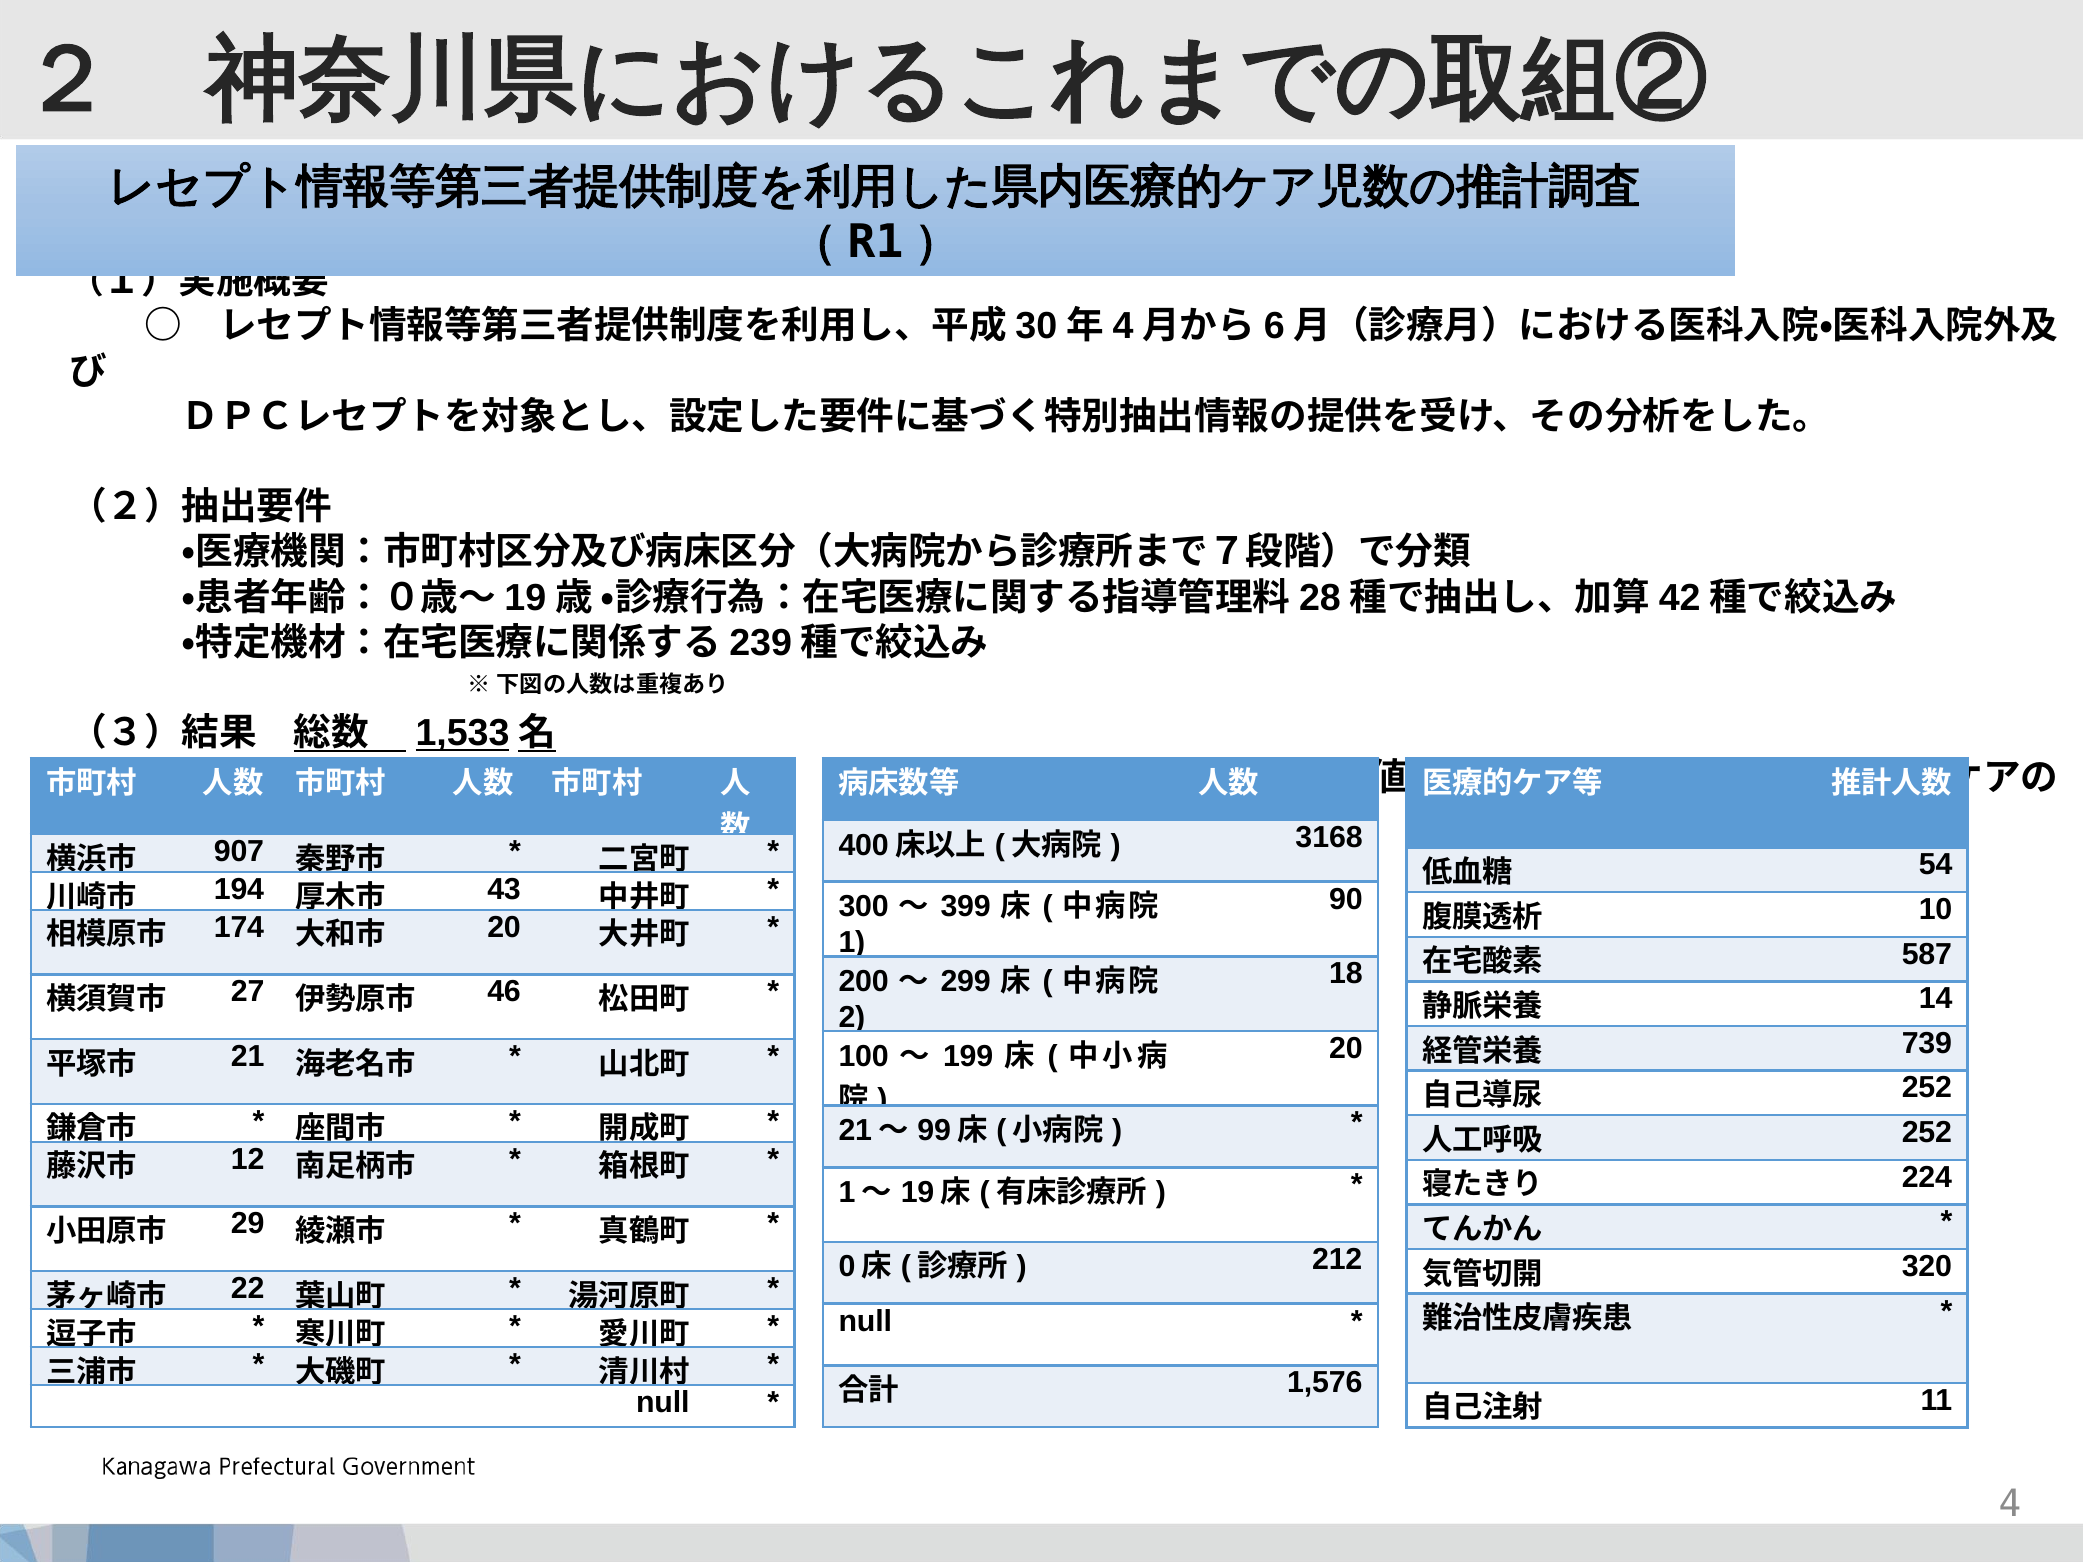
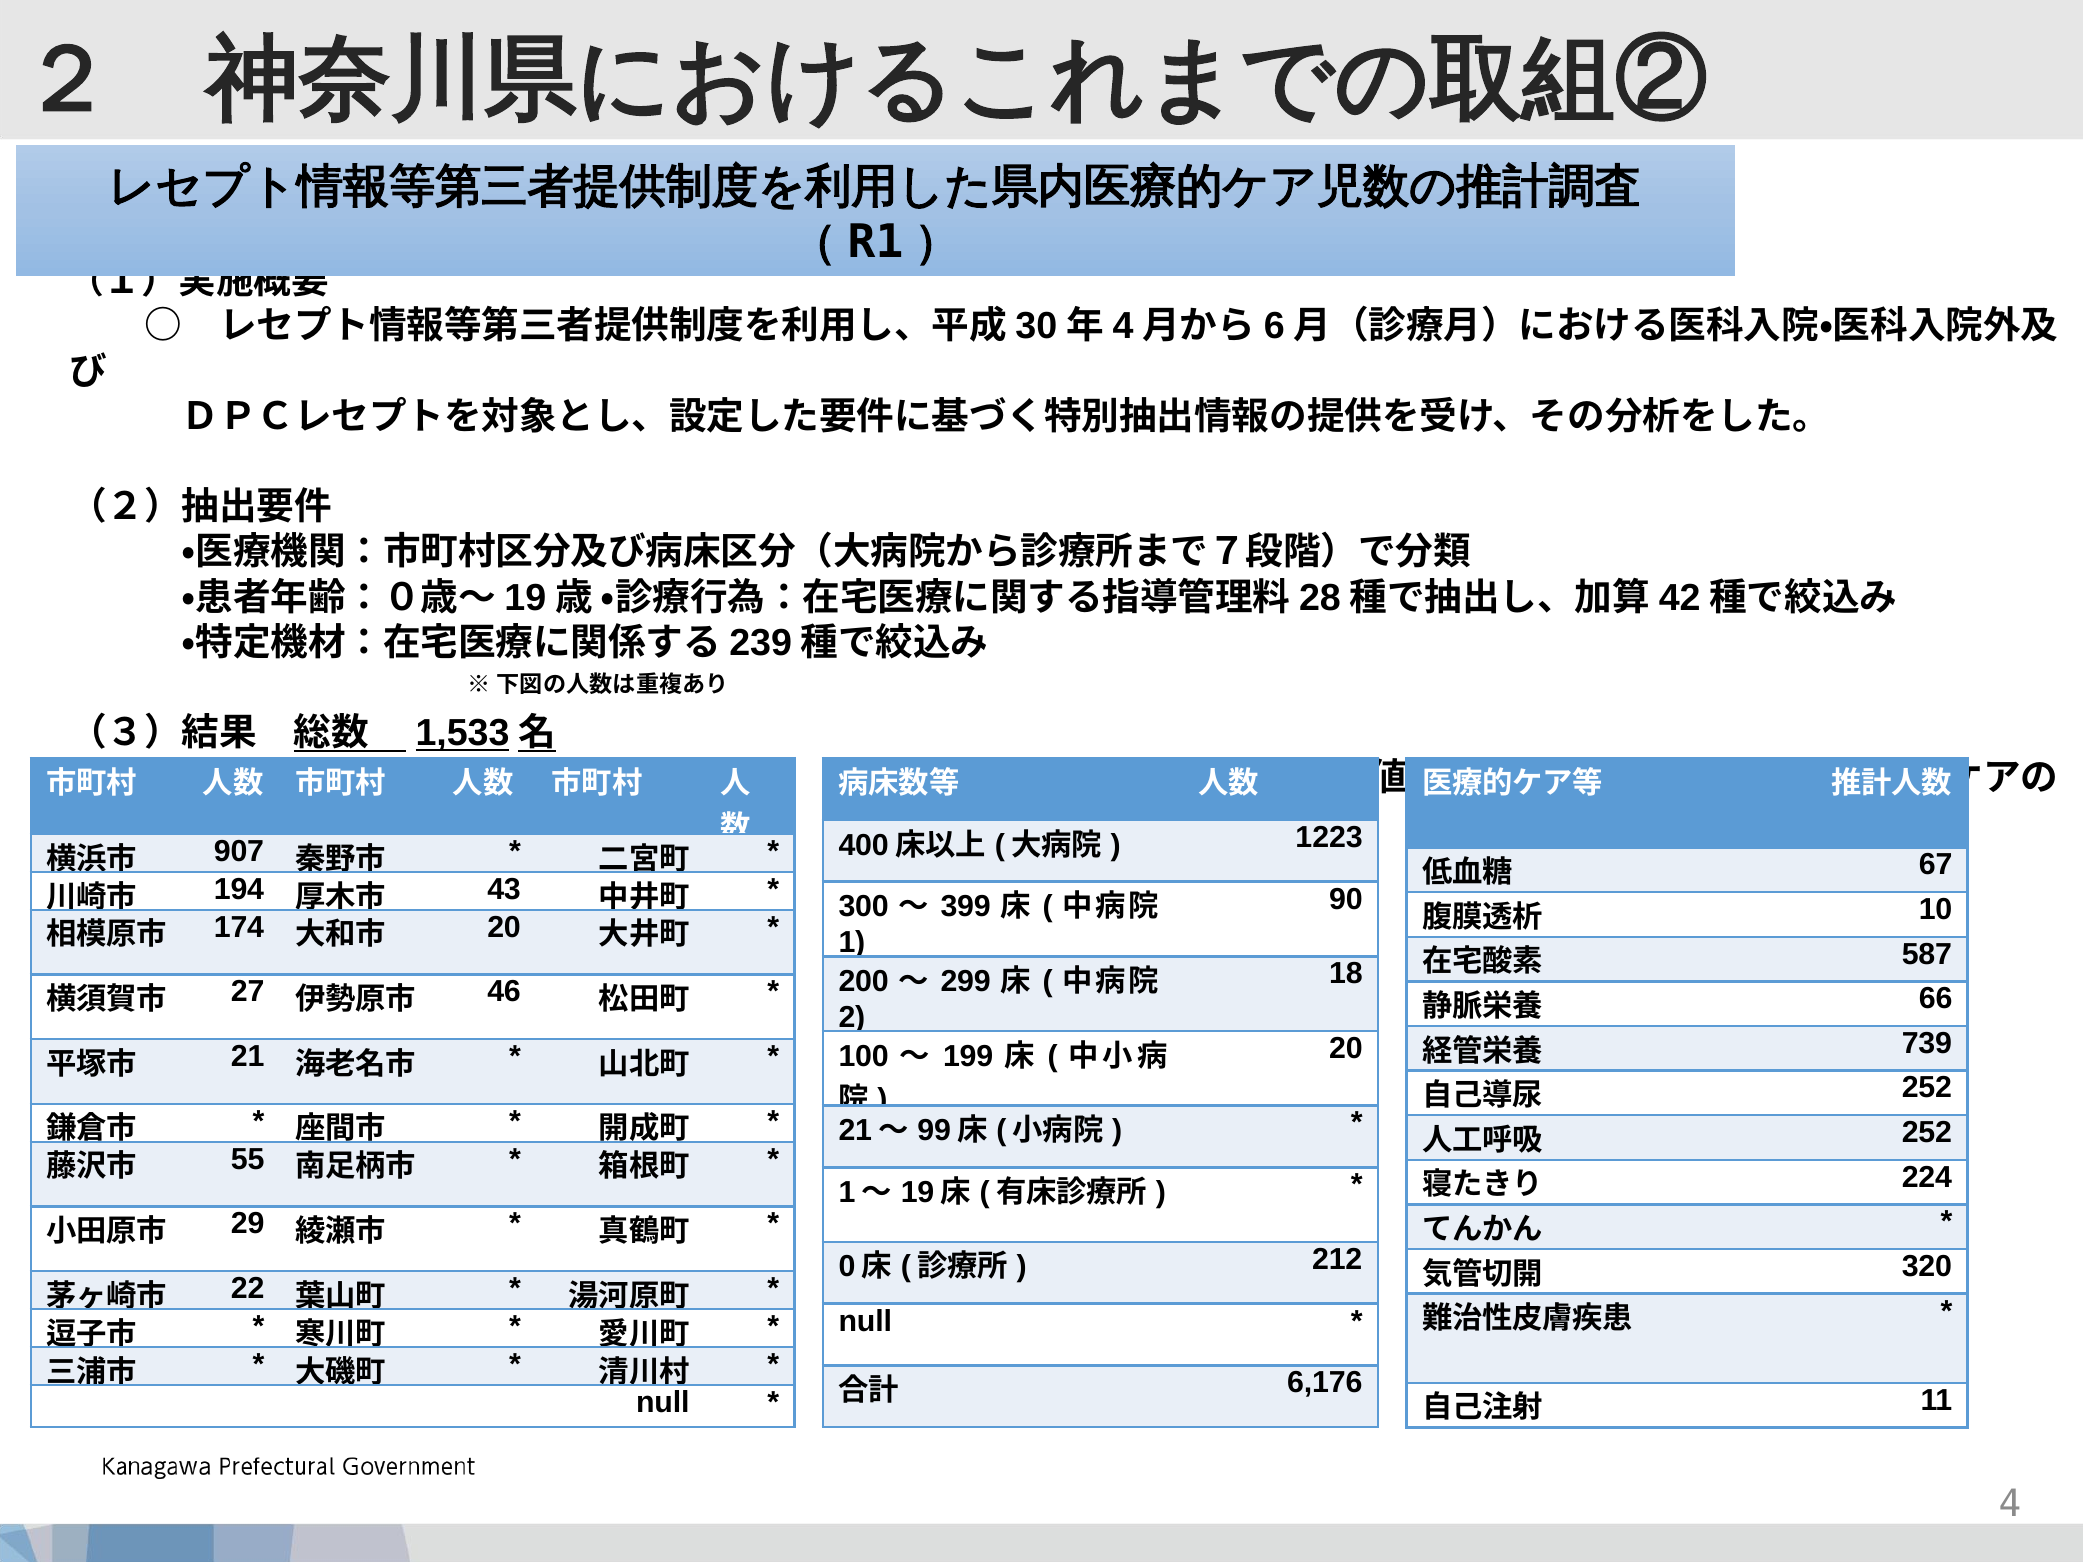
3168: 3168 -> 1223 (1329, 837)
54: 54 -> 67 (1936, 865)
14: 14 -> 66 (1936, 999)
12: 12 -> 55 (248, 1159)
1,576: 1,576 -> 6,176 (1325, 1383)
